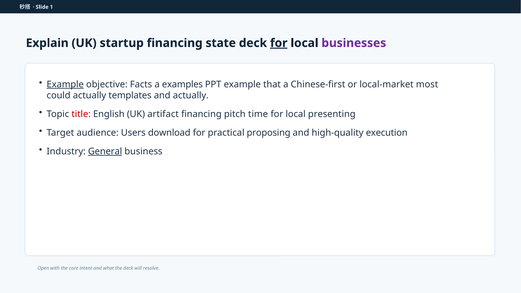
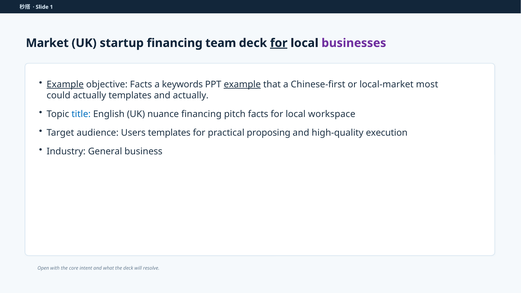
Explain: Explain -> Market (47, 43)
state: state -> team (221, 43)
examples: examples -> keywords (182, 84)
example underline: none -> present (242, 84)
title colour: red -> blue (81, 114)
artifact: artifact -> nuance (163, 114)
pitch time: time -> facts (258, 114)
presenting: presenting -> workspace (332, 114)
Users download: download -> templates (169, 133)
General underline: present -> none (105, 151)
